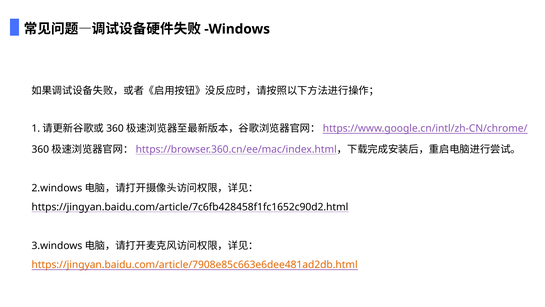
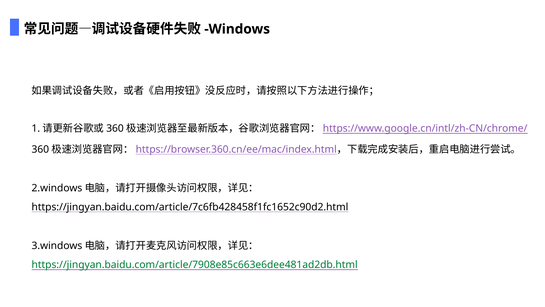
https://jingyan.baidu.com/article/7908e85c663e6dee481ad2db.html colour: orange -> green (195, 265)
